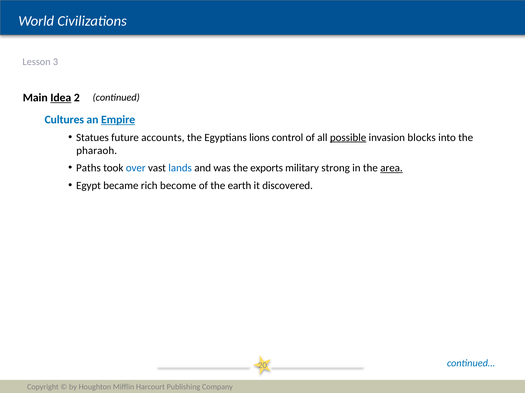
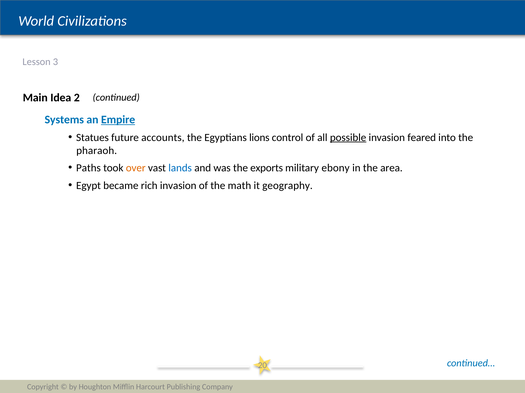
Idea underline: present -> none (61, 98)
Cultures: Cultures -> Systems (64, 120)
blocks: blocks -> feared (422, 138)
over colour: blue -> orange (136, 168)
strong: strong -> ebony (336, 168)
area underline: present -> none (391, 168)
rich become: become -> invasion (178, 186)
earth: earth -> math (239, 186)
discovered: discovered -> geography (288, 186)
